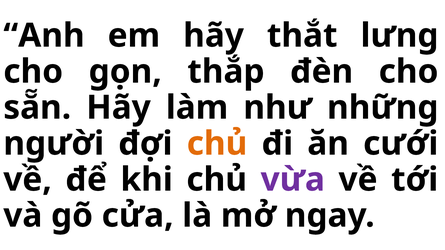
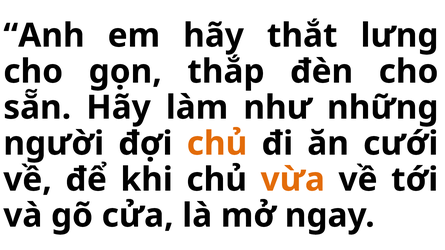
vừa colour: purple -> orange (293, 180)
